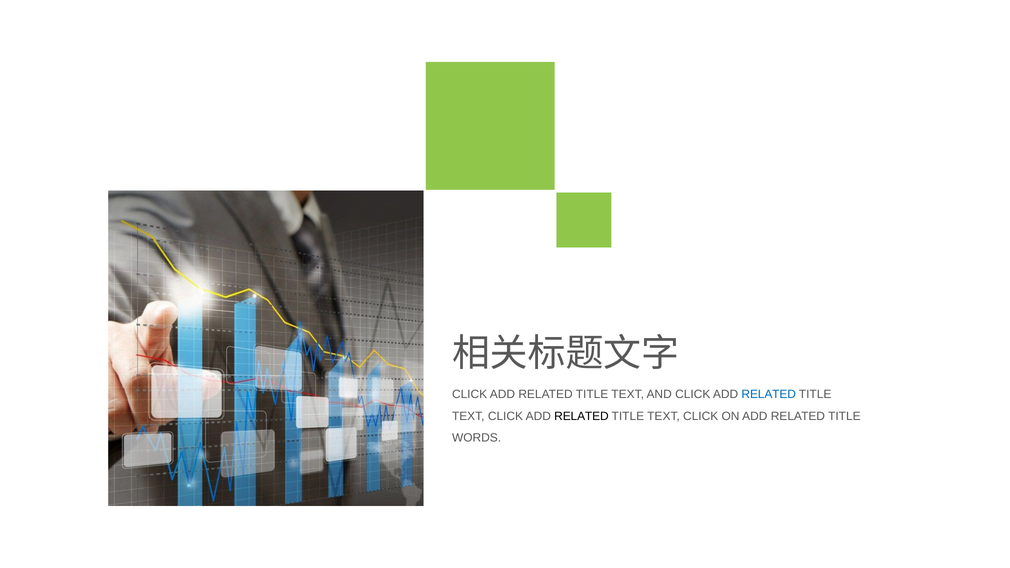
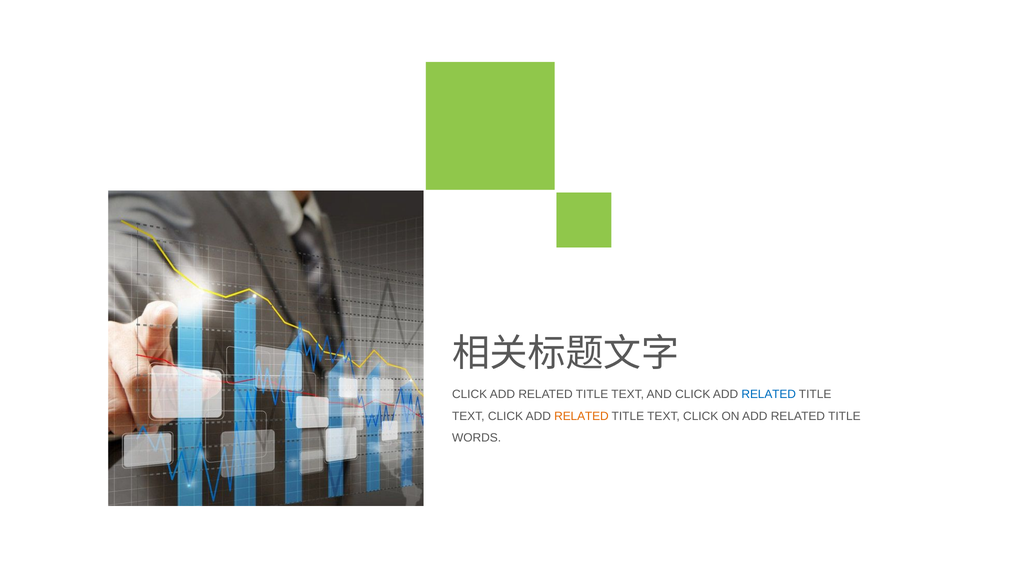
RELATED colour: black -> orange (581, 416)
